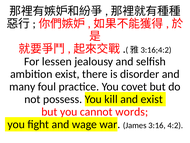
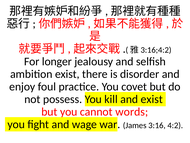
lessen: lessen -> longer (57, 61)
many: many -> enjoy (22, 86)
